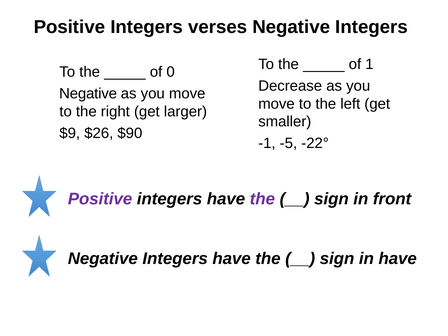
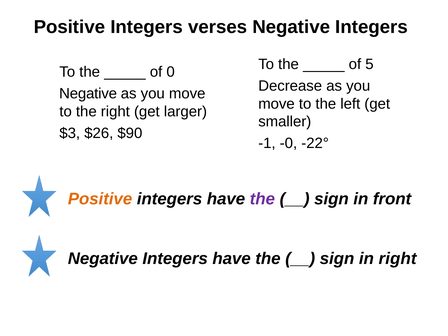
1: 1 -> 5 (369, 64)
$9: $9 -> $3 (70, 133)
-5: -5 -> -0 (288, 143)
Positive colour: purple -> orange (100, 199)
in have: have -> right (398, 259)
